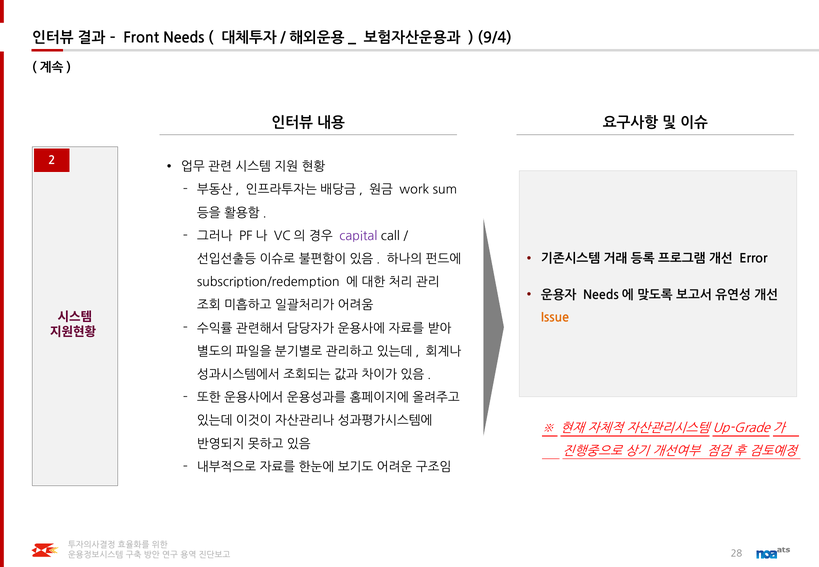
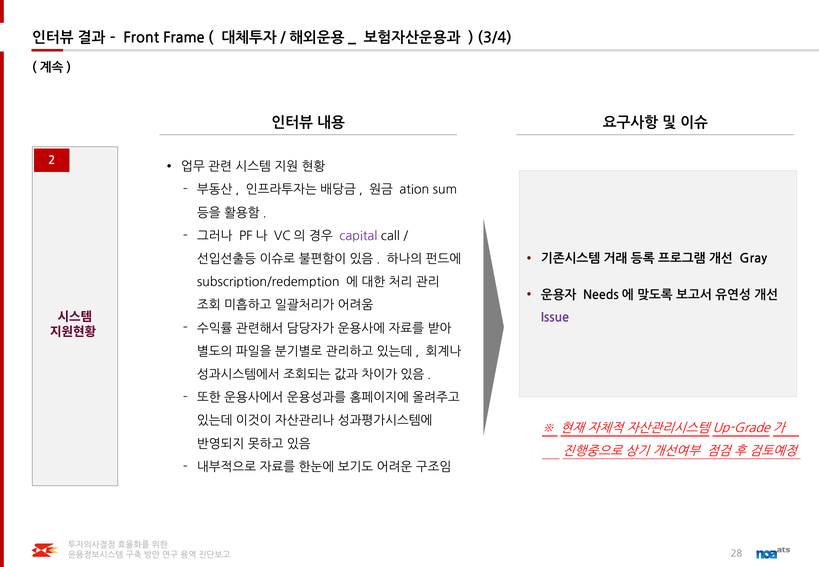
Needs: Needs -> Frame (184, 38)
9/4: 9/4 -> 3/4 (495, 38)
work: work -> ation (414, 190)
Error: Error -> Gray (753, 259)
Issue colour: orange -> purple (555, 318)
